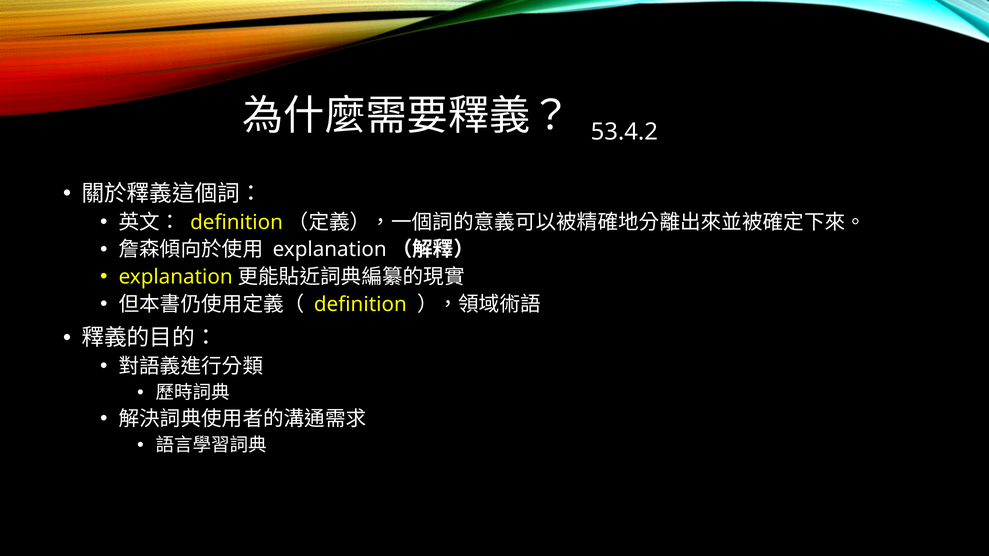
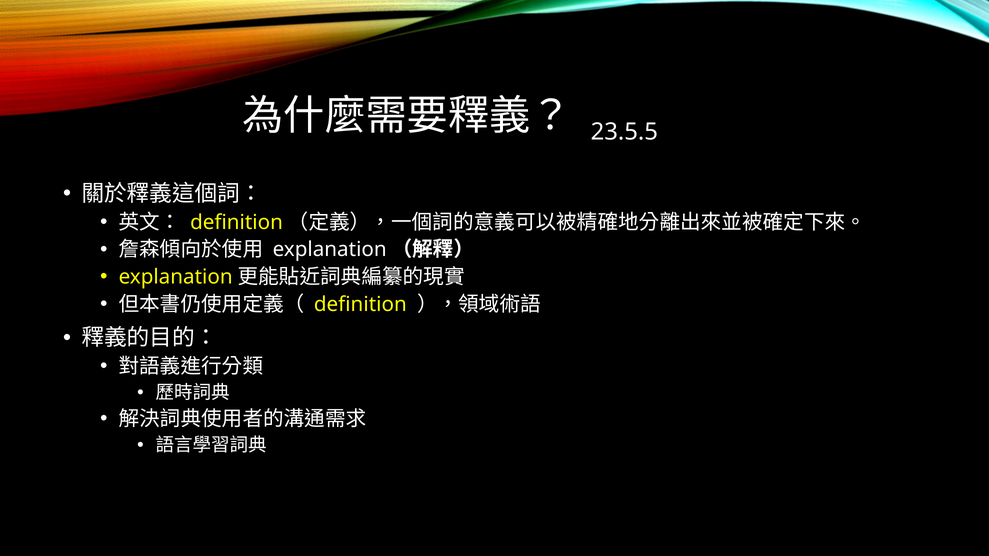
53.4.2: 53.4.2 -> 23.5.5 (624, 132)
